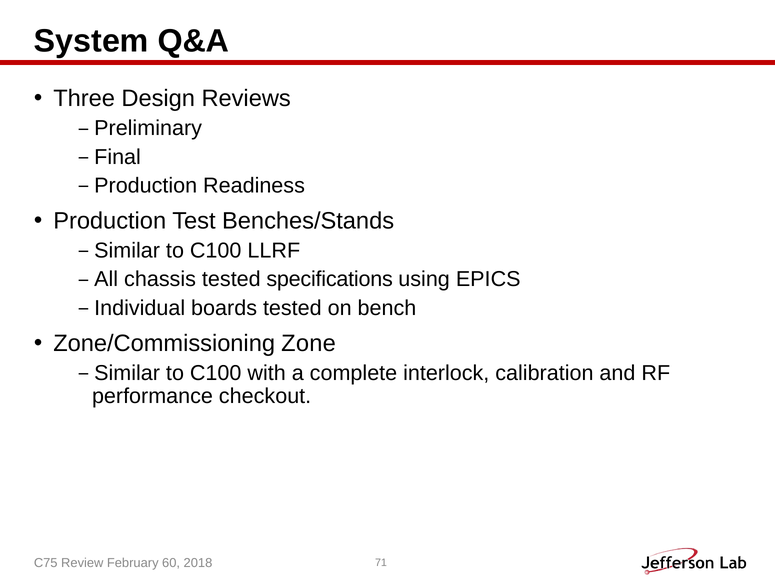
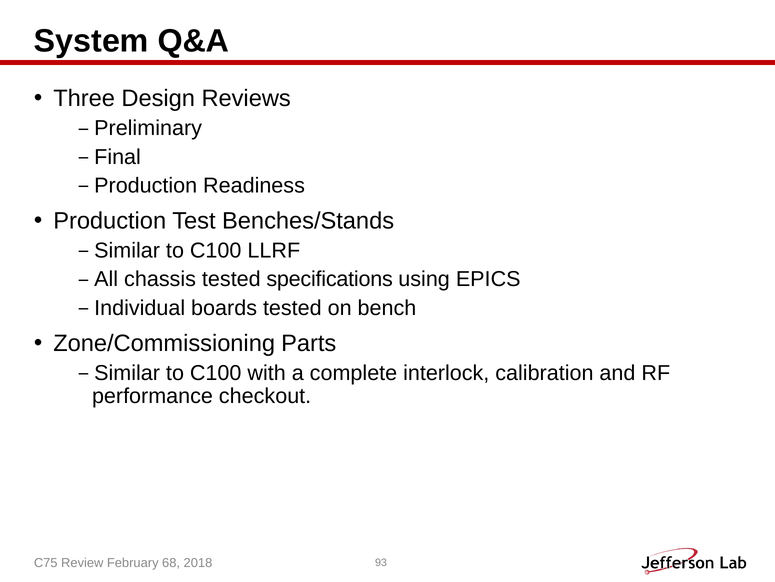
Zone: Zone -> Parts (309, 343)
60: 60 -> 68 (171, 562)
71: 71 -> 93 (381, 562)
